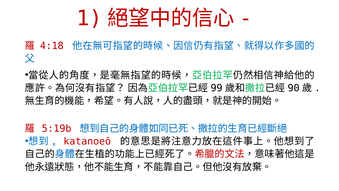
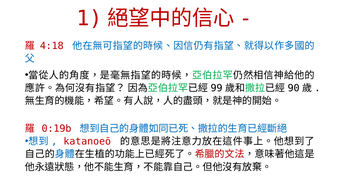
5:19b: 5:19b -> 0:19b (56, 128)
